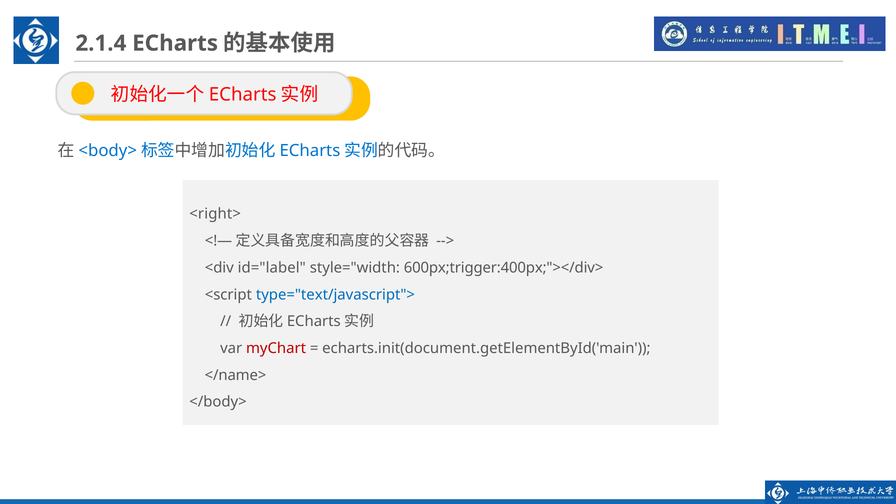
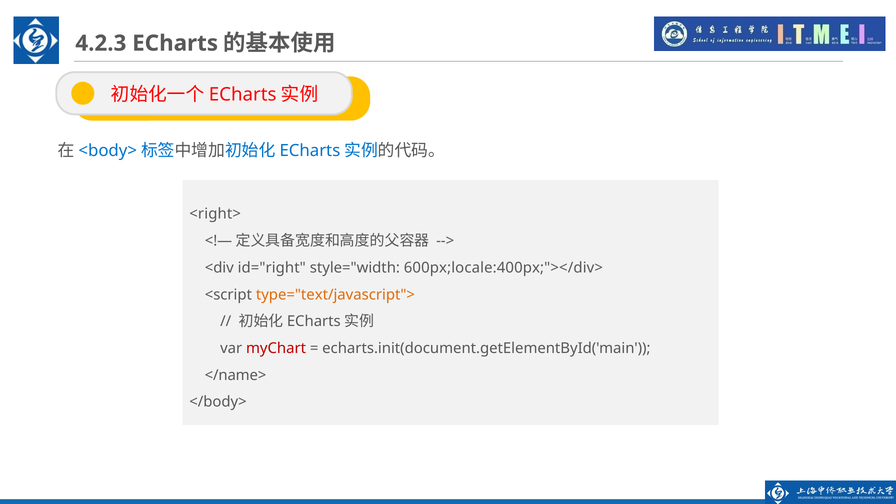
2.1.4: 2.1.4 -> 4.2.3 (101, 43)
id="label: id="label -> id="right (272, 268)
600px;trigger:400px;"></div>: 600px;trigger:400px;"></div> -> 600px;locale:400px;"></div> (503, 268)
type="text/javascript"> colour: blue -> orange (335, 295)
